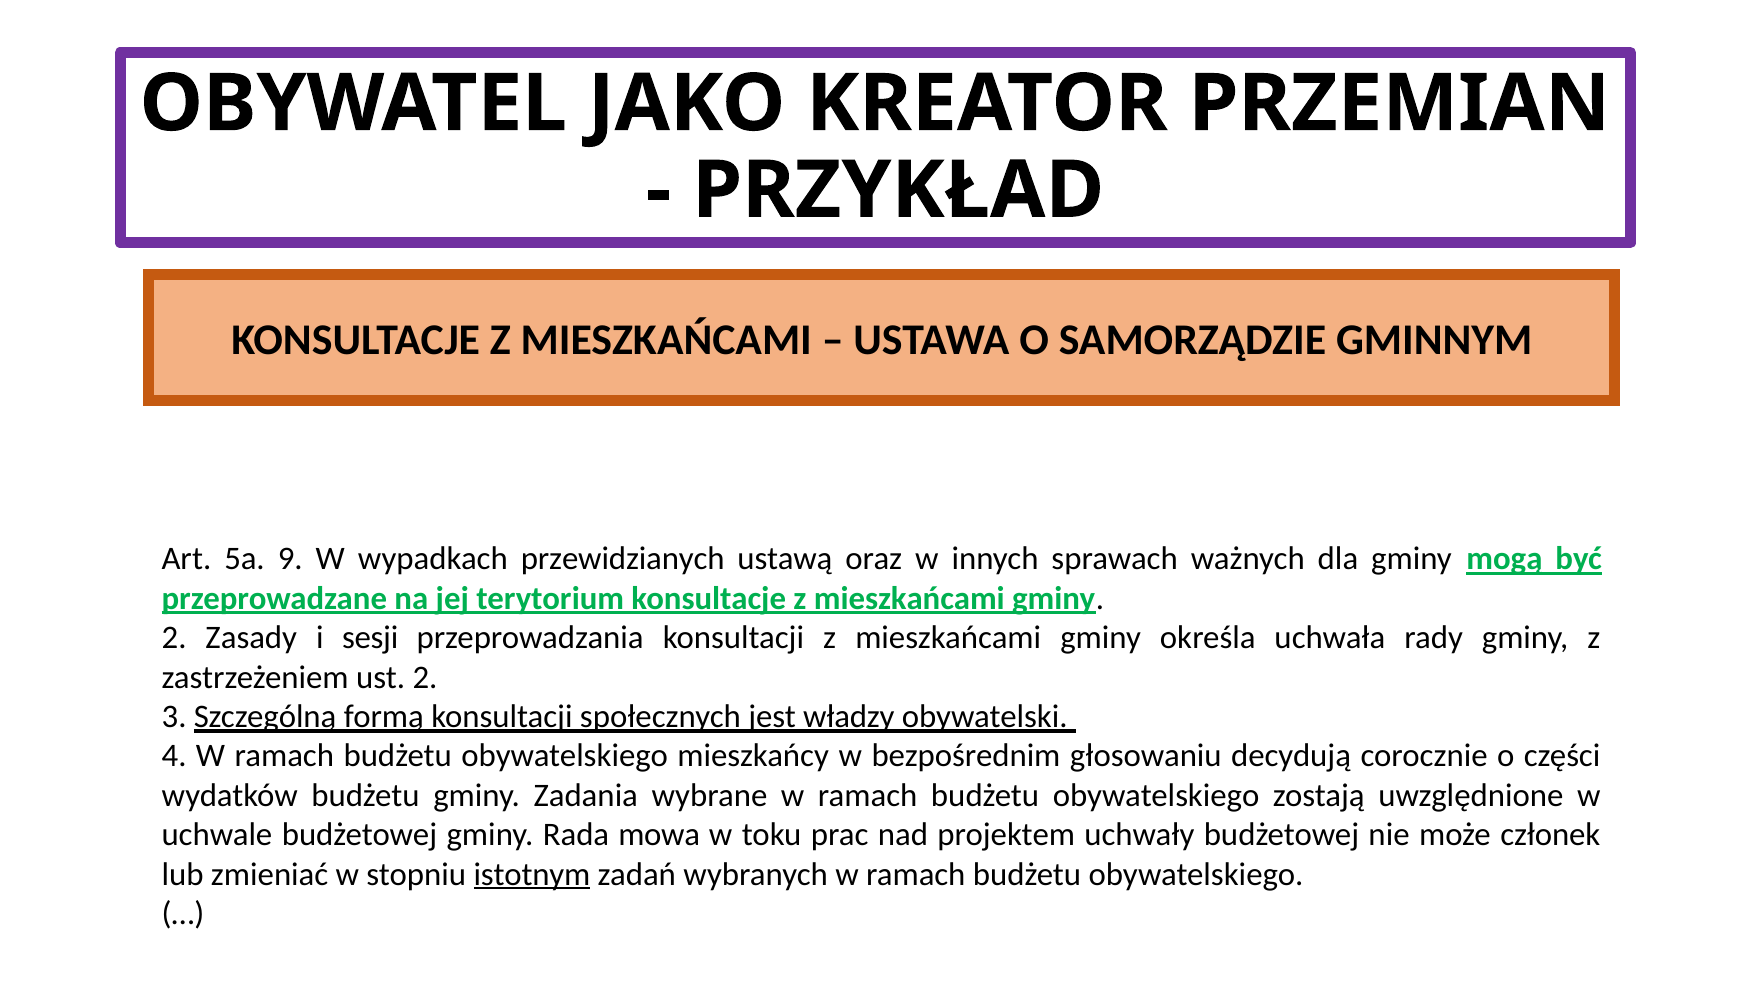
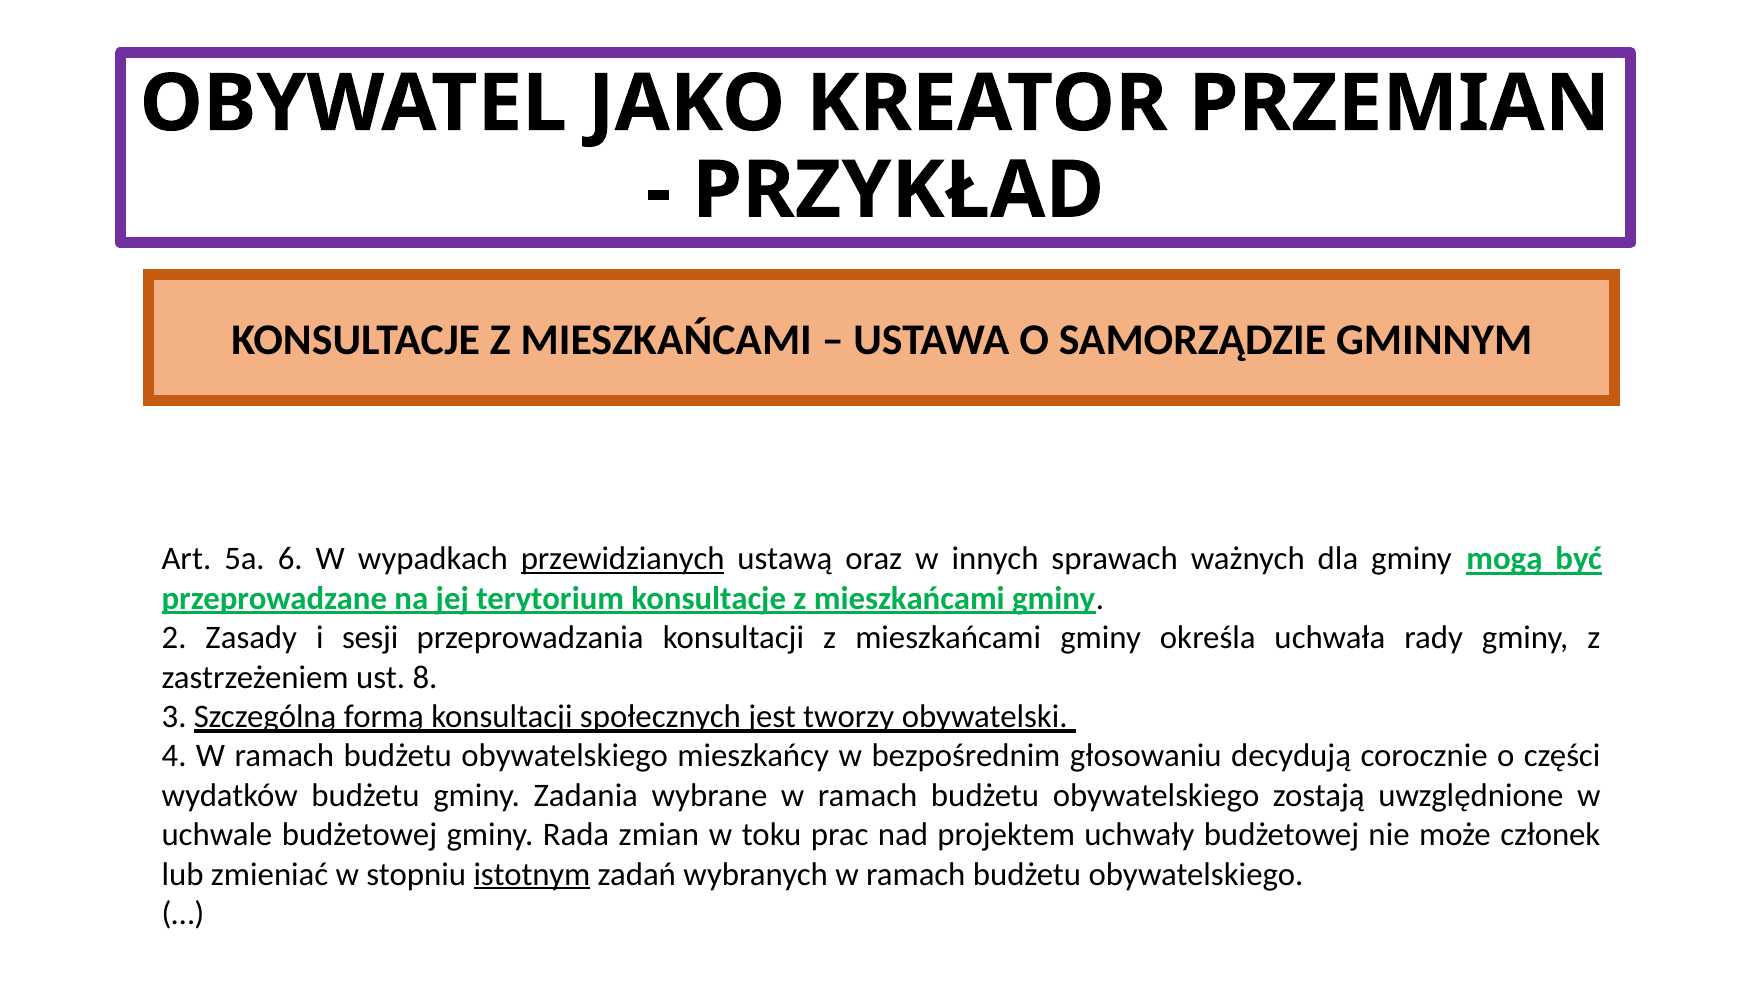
9: 9 -> 6 (290, 559)
przewidzianych underline: none -> present (623, 559)
ust 2: 2 -> 8 (425, 677)
władzy: władzy -> tworzy (849, 717)
mowa: mowa -> zmian (659, 835)
